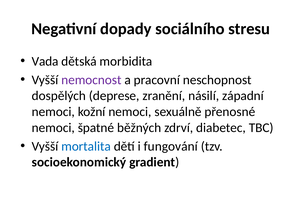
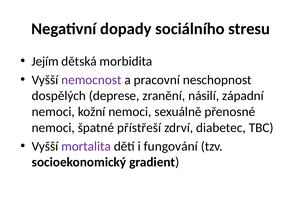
Vada: Vada -> Jejím (45, 61)
běžných: běžných -> přístřeší (139, 127)
mortalita colour: blue -> purple (86, 146)
